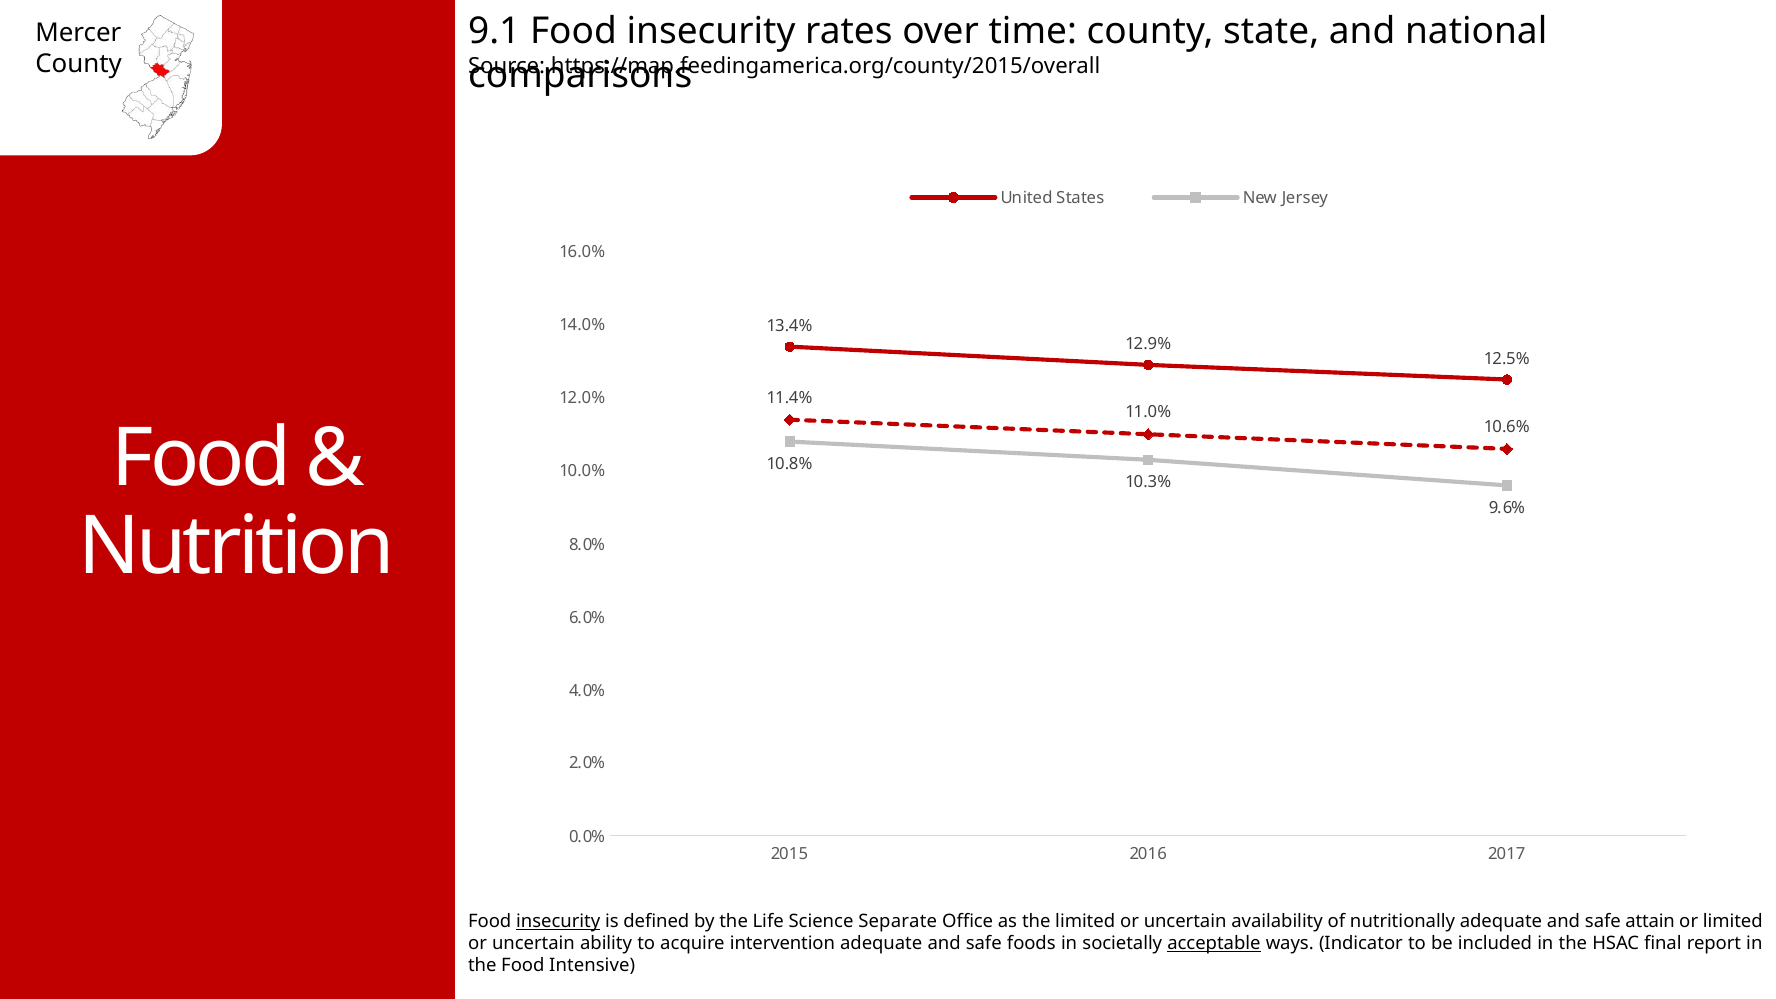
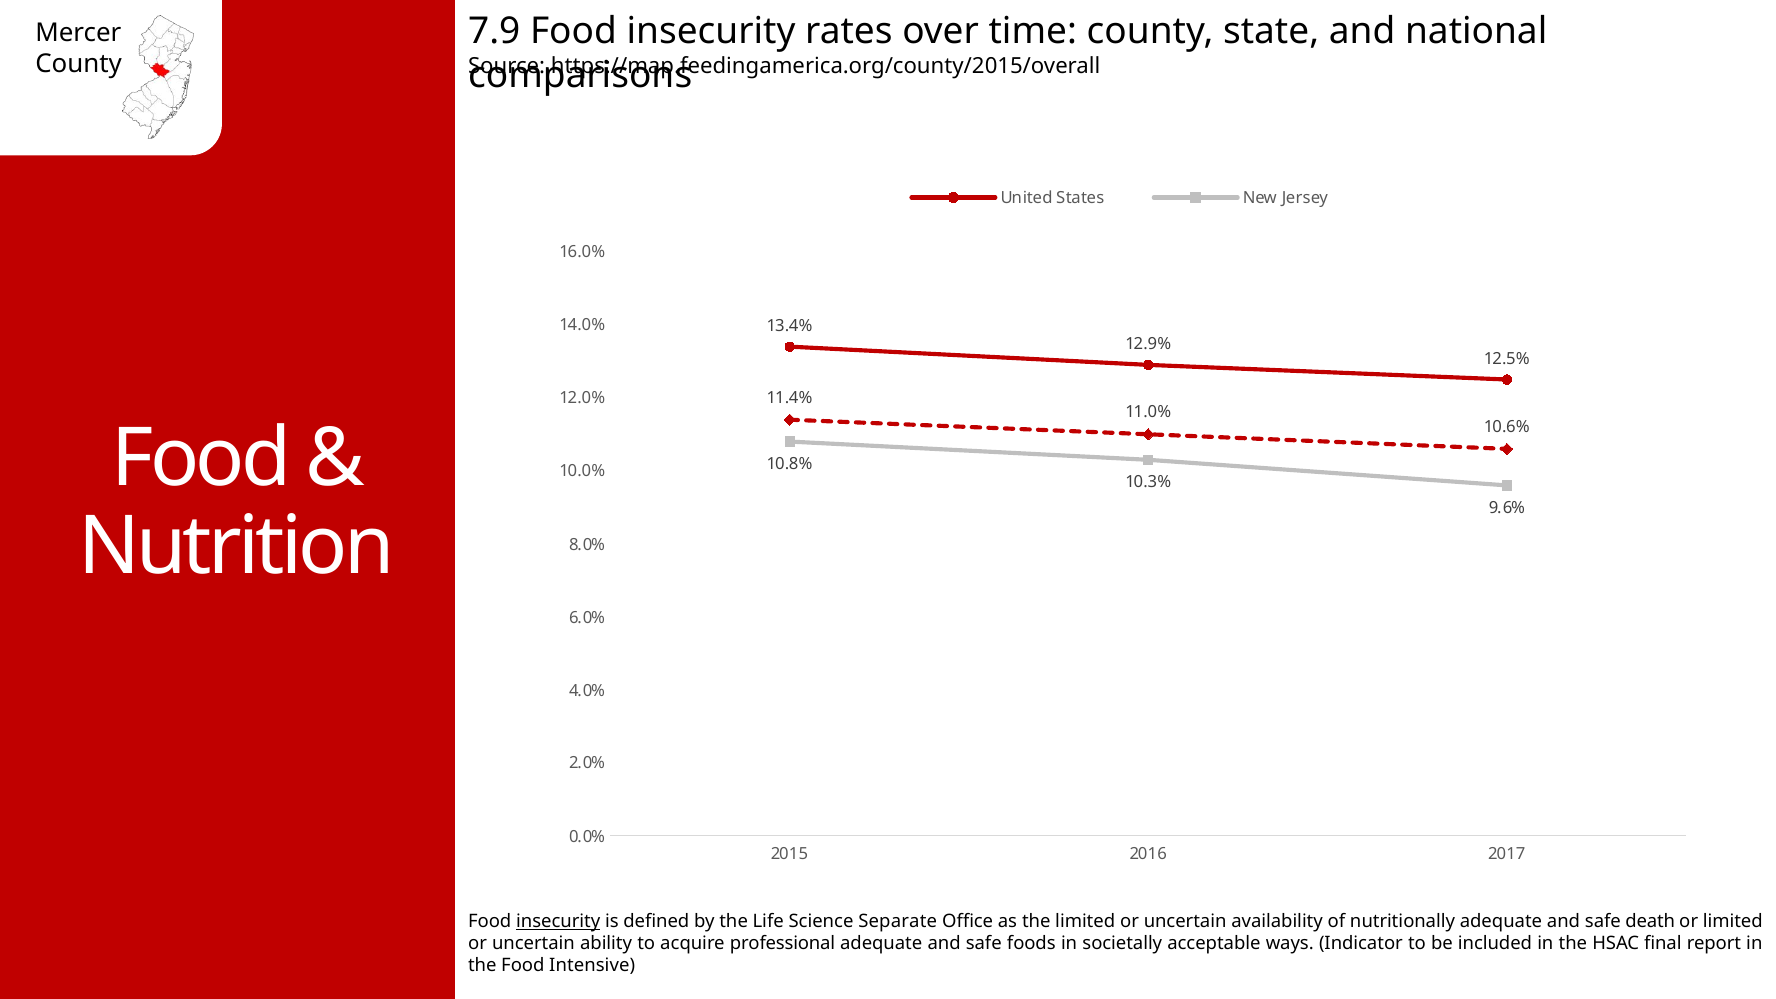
9.1: 9.1 -> 7.9 (494, 31)
attain: attain -> death (1650, 921)
intervention: intervention -> professional (782, 943)
acceptable underline: present -> none (1214, 943)
